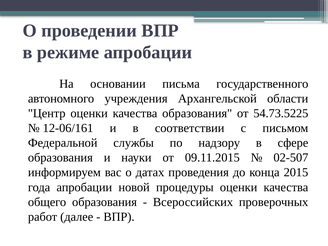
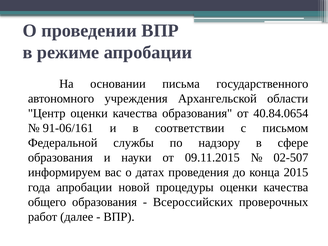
54.73.5225: 54.73.5225 -> 40.84.0654 (281, 113)
12-06/161: 12-06/161 -> 91-06/161 (68, 128)
